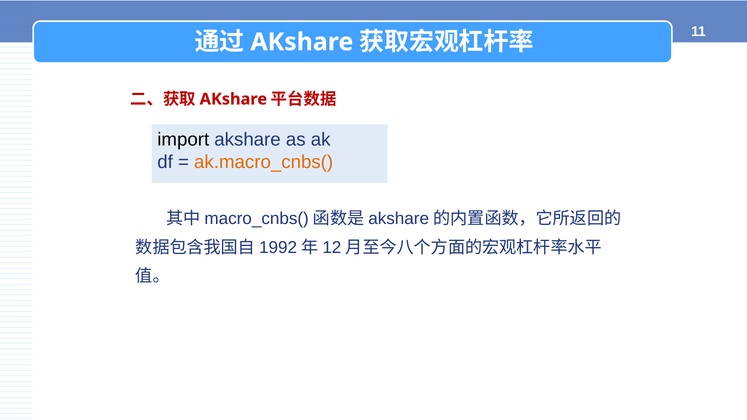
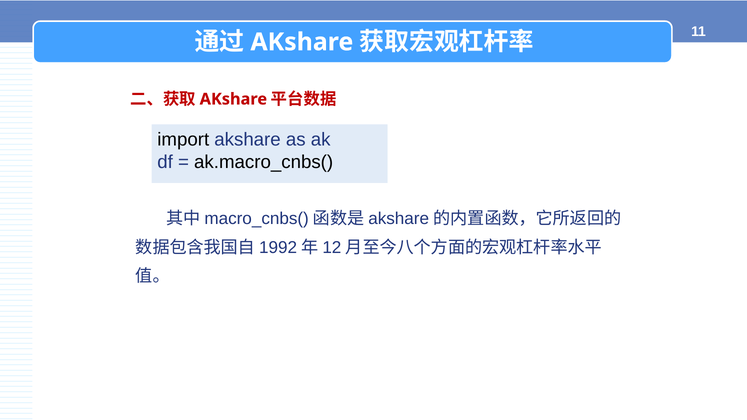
ak.macro_cnbs( colour: orange -> black (264, 162)
